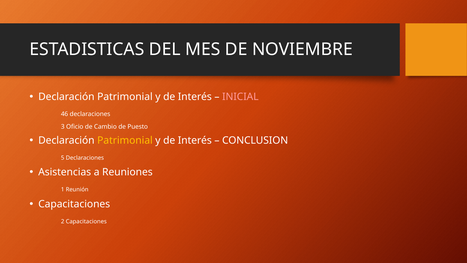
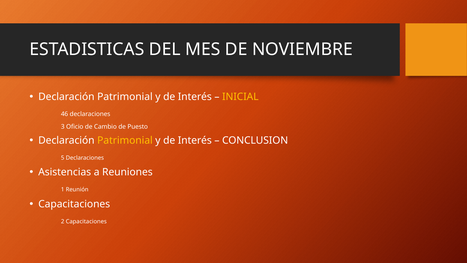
INICIAL colour: pink -> yellow (240, 97)
